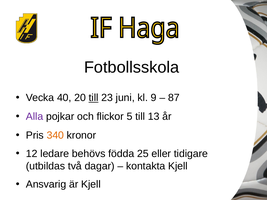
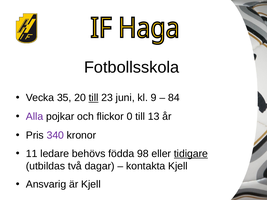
40: 40 -> 35 (64, 98)
87: 87 -> 84 (174, 98)
5: 5 -> 0 (130, 117)
340 colour: orange -> purple (55, 136)
12: 12 -> 11 (32, 154)
25: 25 -> 98 (143, 154)
tidigare underline: none -> present (191, 154)
